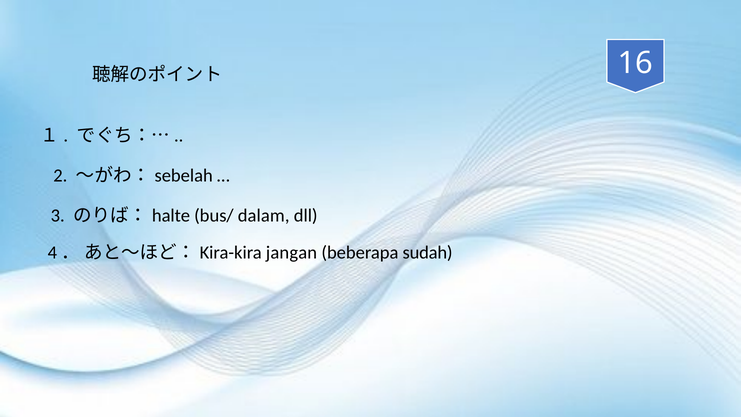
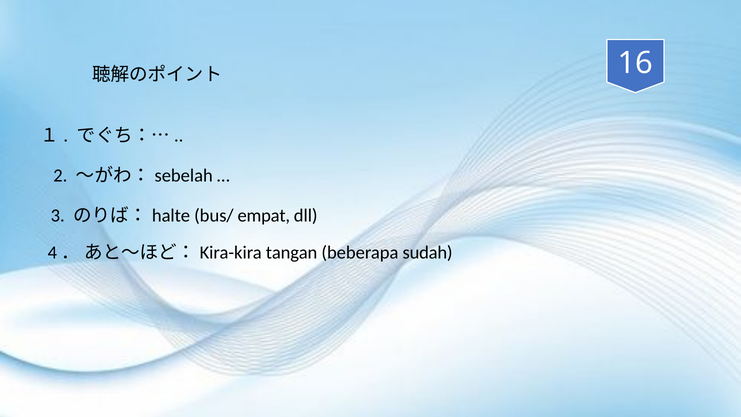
dalam: dalam -> empat (264, 215)
jangan: jangan -> tangan (292, 252)
